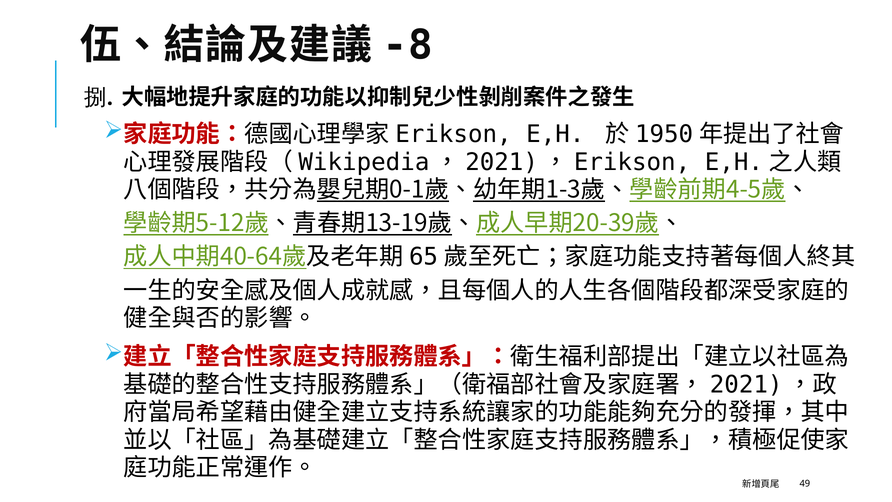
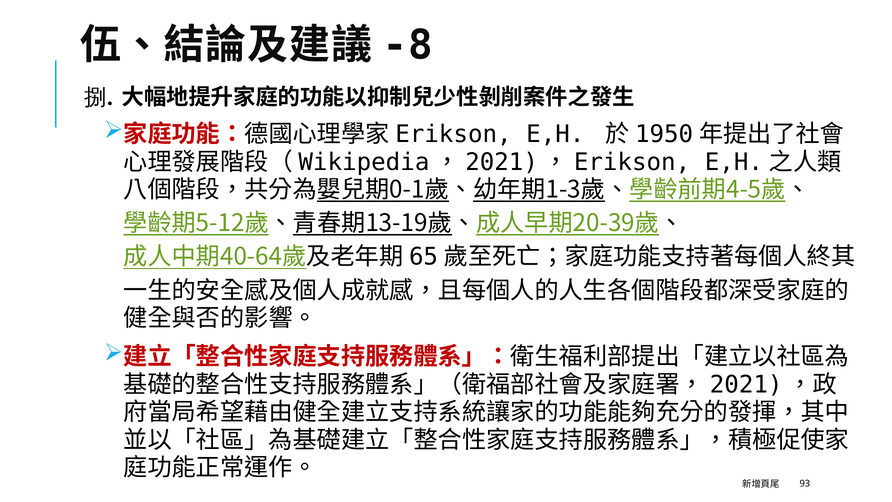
49: 49 -> 93 (805, 483)
